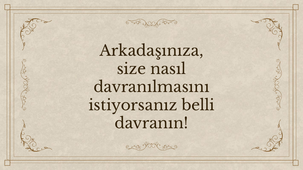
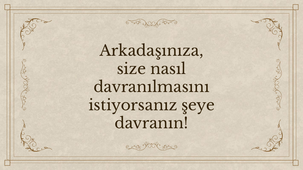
belli: belli -> şeye (198, 106)
